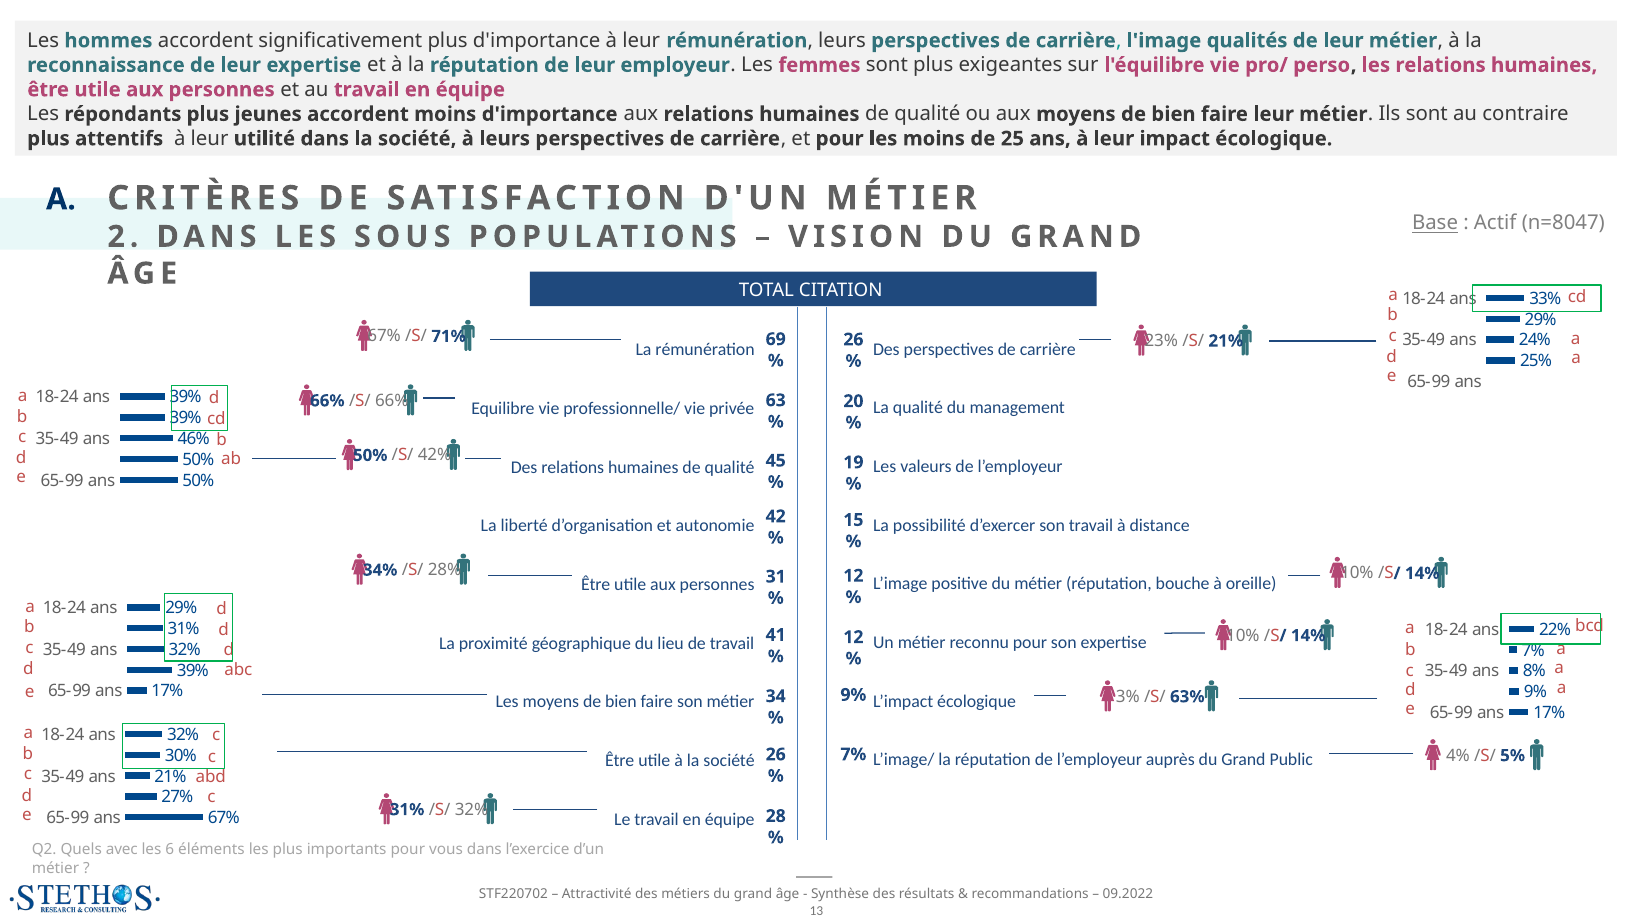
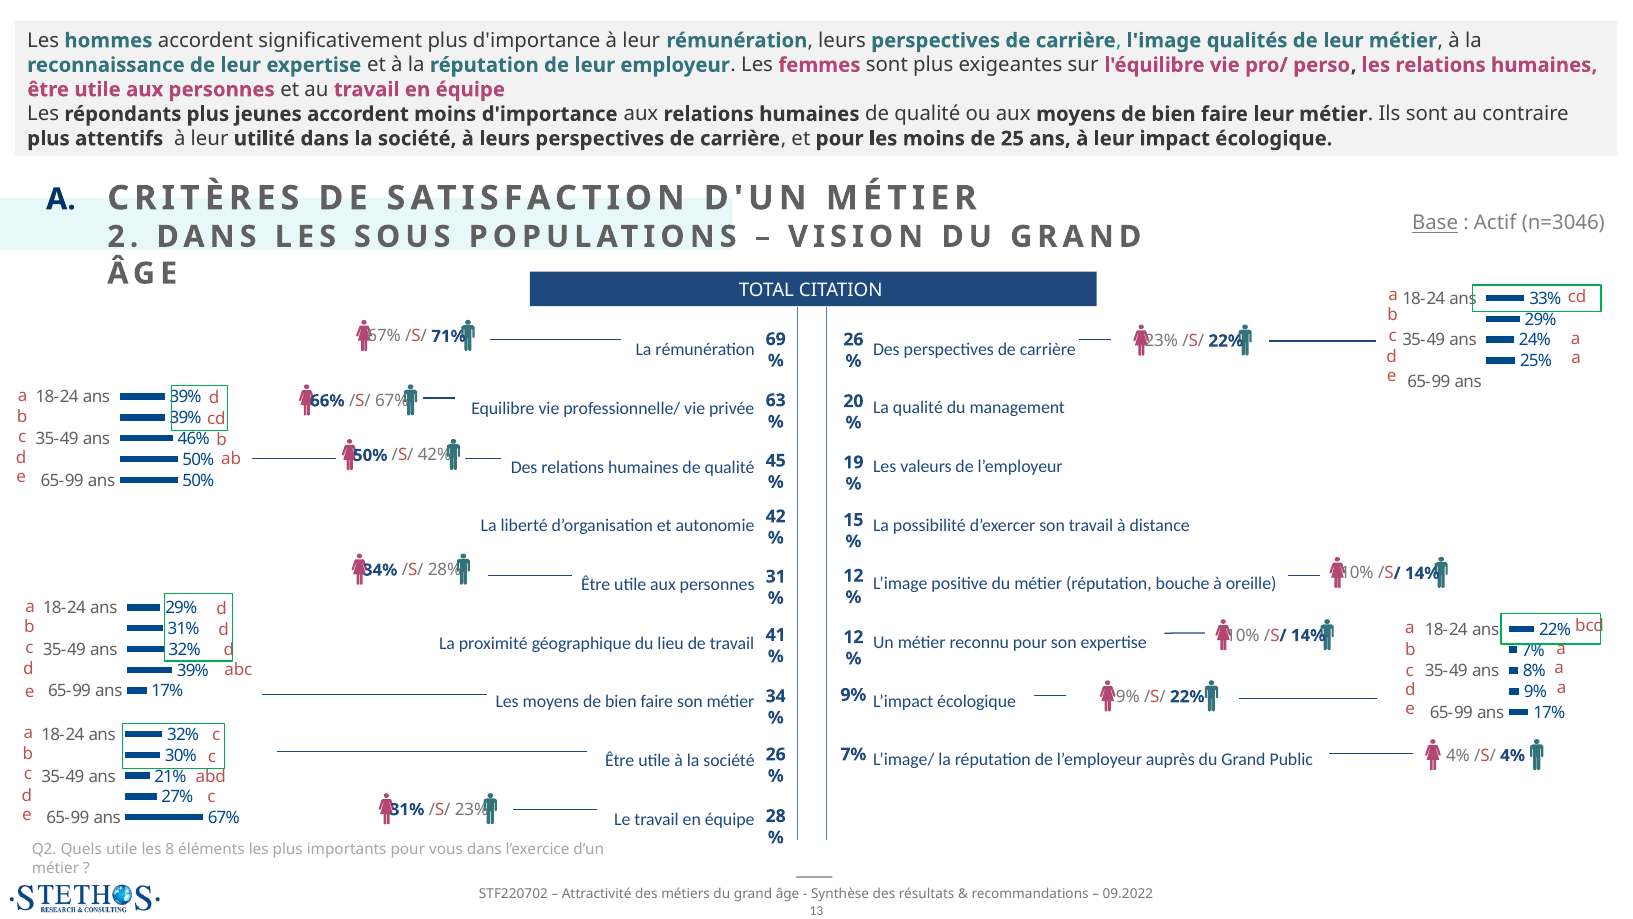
n=8047: n=8047 -> n=3046 (1563, 223)
23% /S/ 21%: 21% -> 22% (1226, 341)
/S/ 66%: 66% -> 67% (392, 401)
3%: 3% -> 9% (1128, 696)
63%: 63% -> 22% (1187, 696)
/S/ 5%: 5% -> 4% (1513, 755)
/S/ 32%: 32% -> 23% (472, 809)
Quels avec: avec -> utile (122, 849)
6: 6 -> 8 (170, 849)
